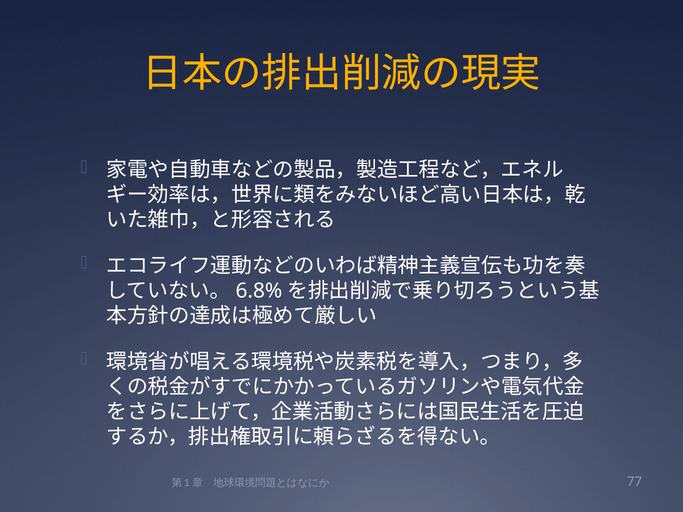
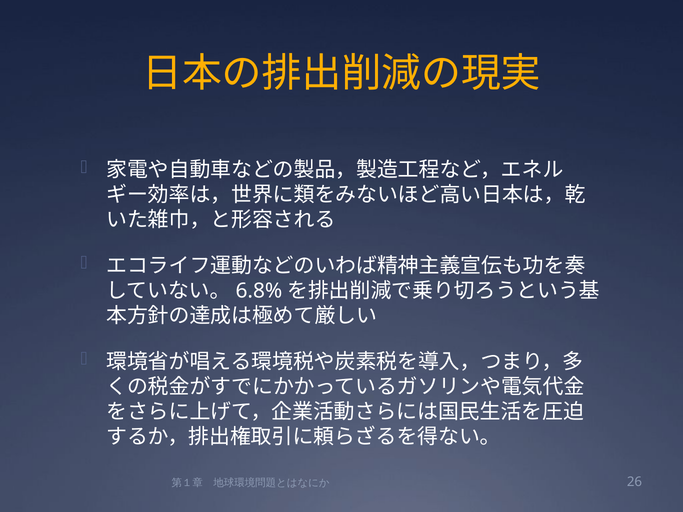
77: 77 -> 26 (634, 482)
